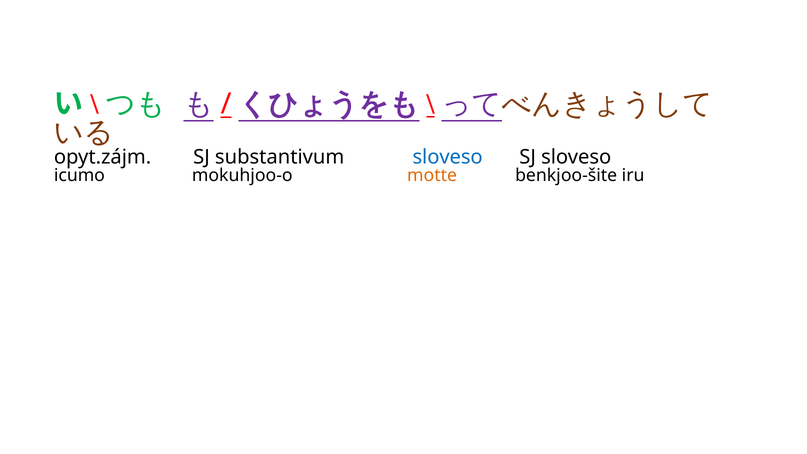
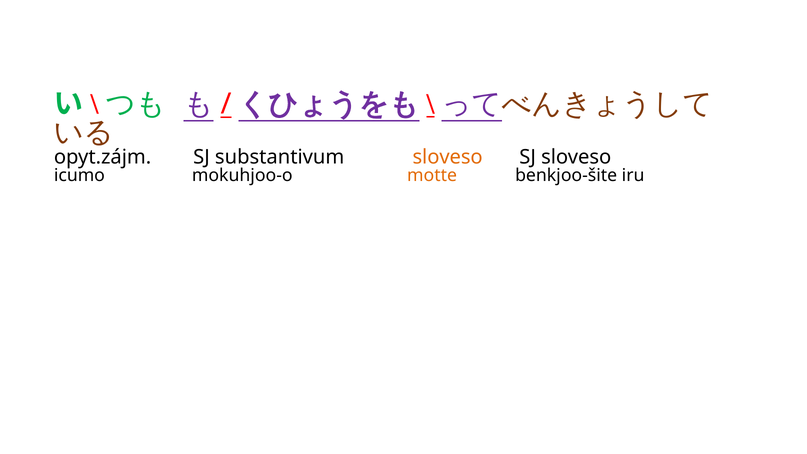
sloveso colour: blue -> orange (448, 157)
